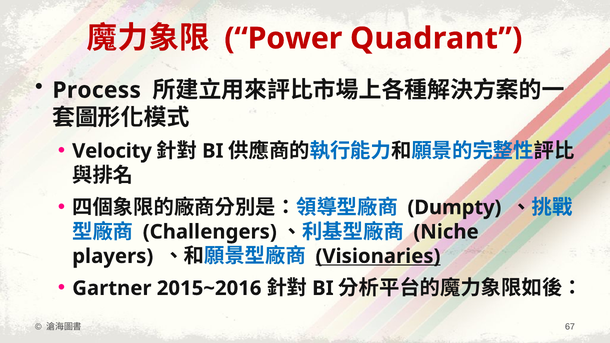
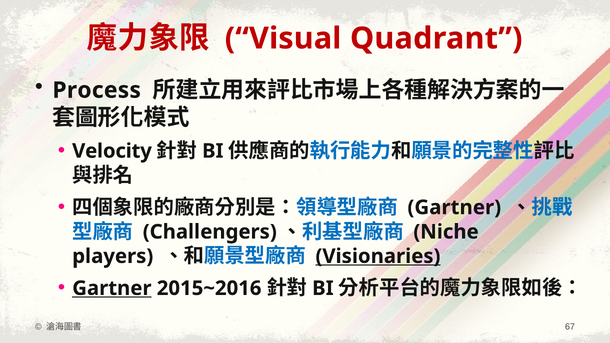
Power: Power -> Visual (283, 38)
Dumpty: Dumpty -> Gartner (454, 208)
Gartner underline: none -> present (112, 288)
